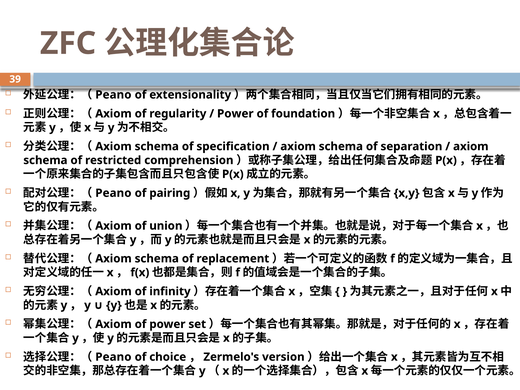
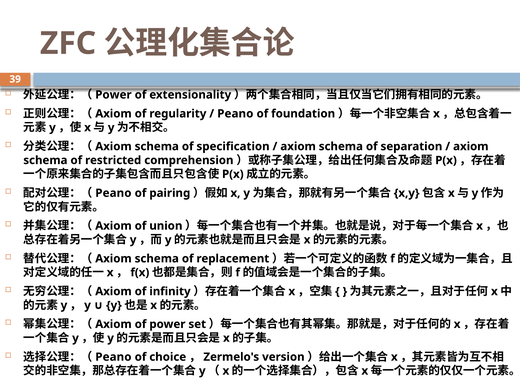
Peano: Peano -> Power (113, 95)
Power: Power -> Peano (235, 114)
